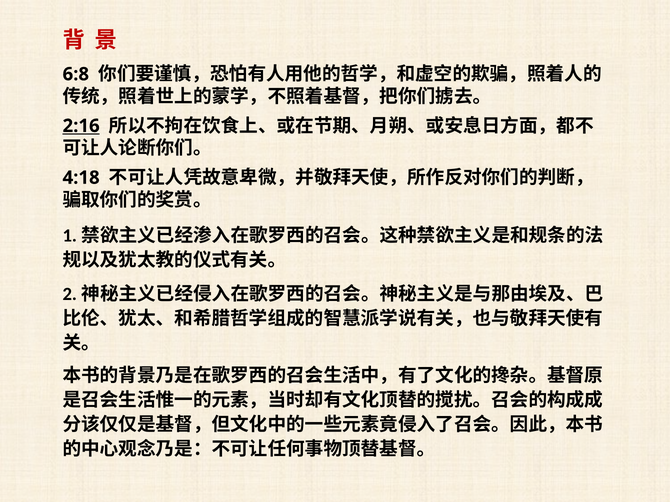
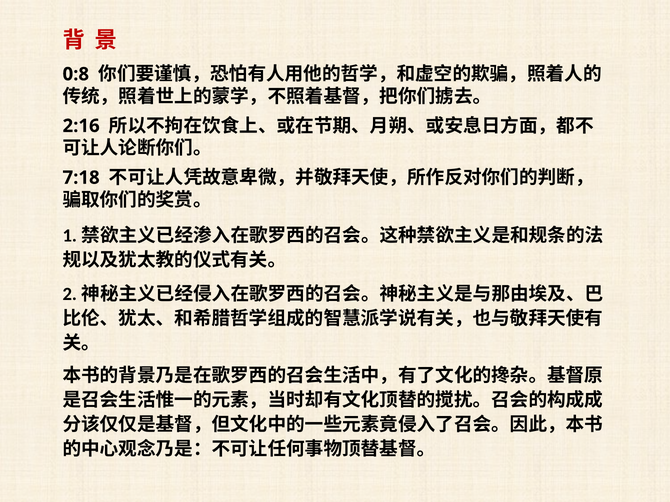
6:8: 6:8 -> 0:8 (76, 74)
2:16 underline: present -> none (81, 126)
4:18: 4:18 -> 7:18 (81, 178)
